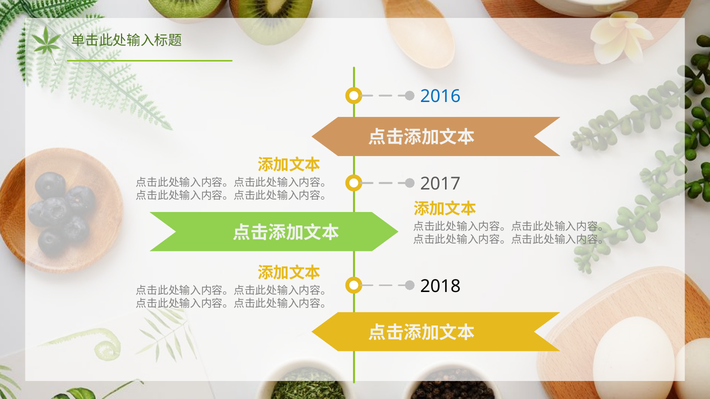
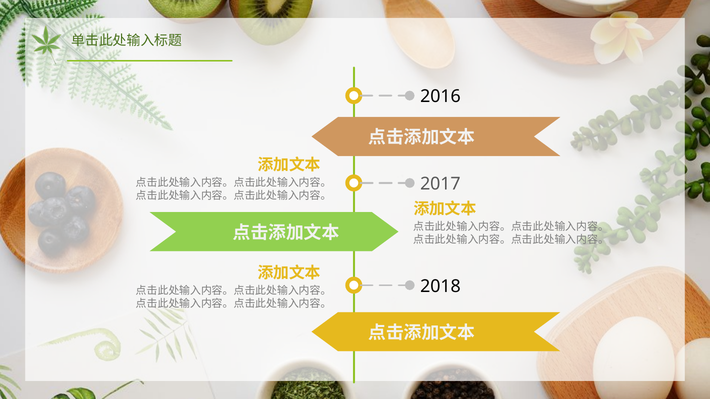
2016 colour: blue -> black (440, 96)
